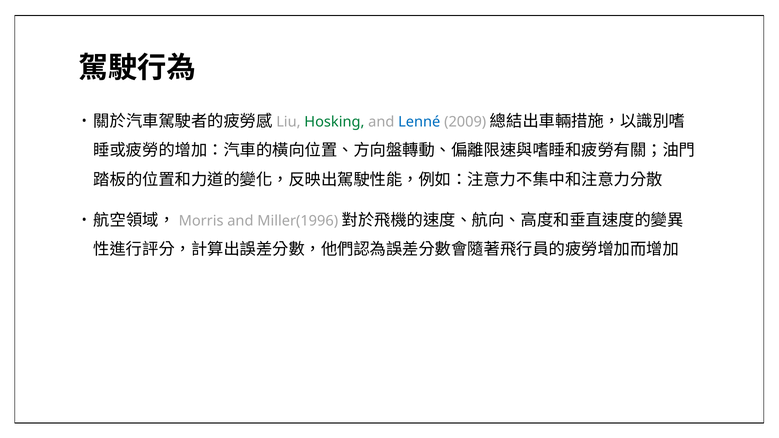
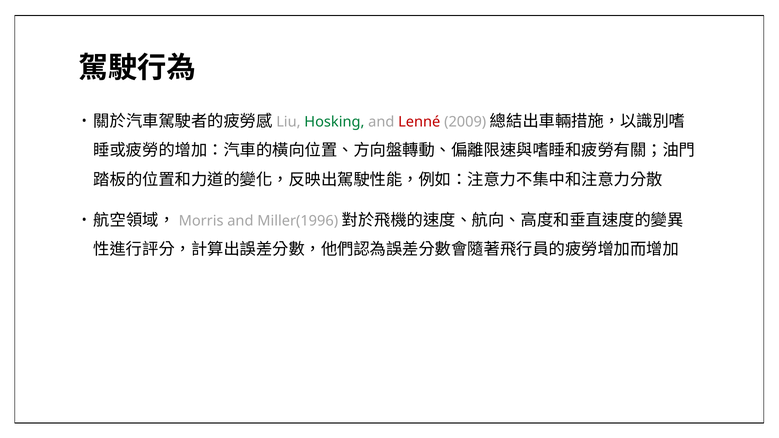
Lenné colour: blue -> red (419, 122)
